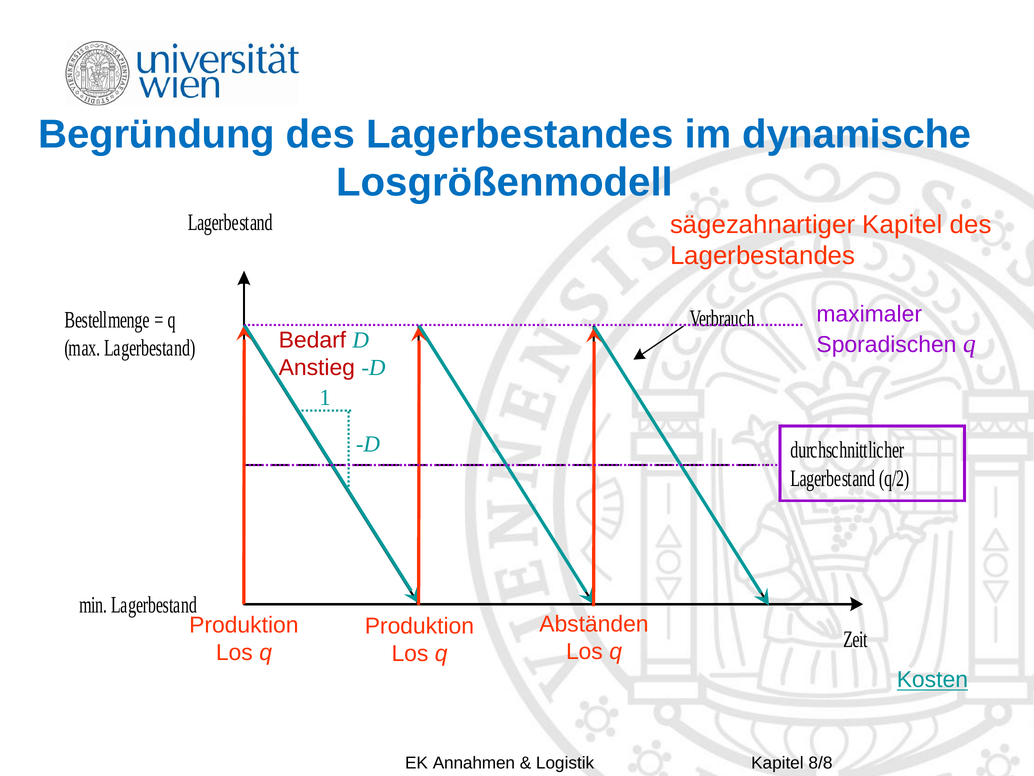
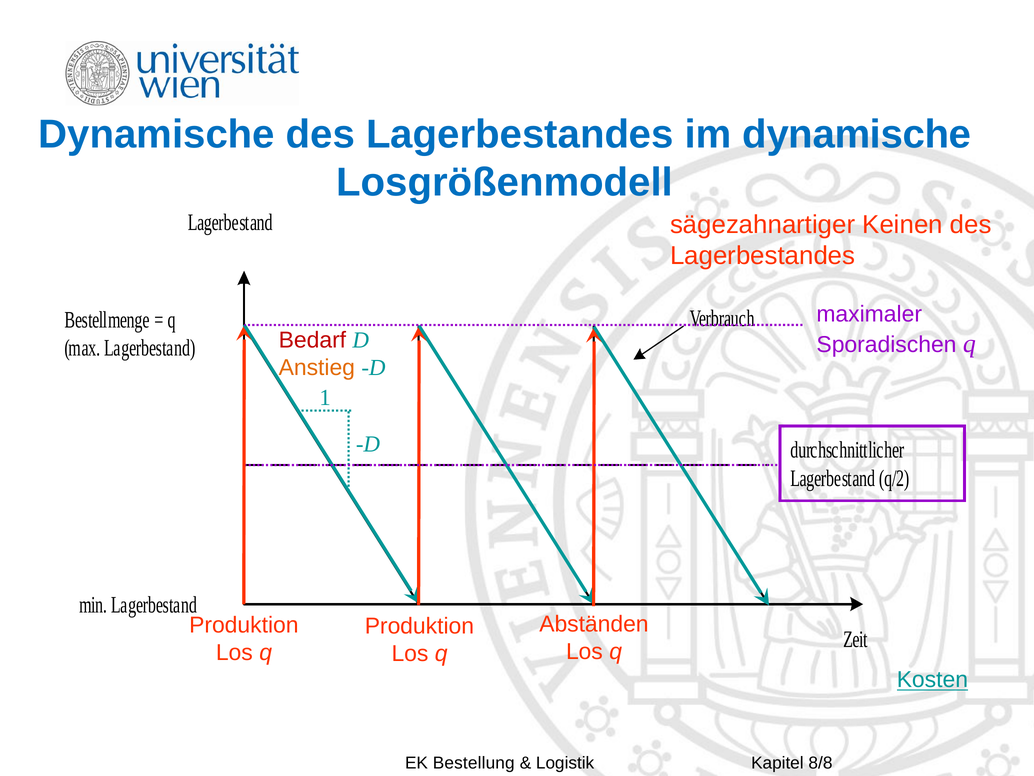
Begründung: Begründung -> Dynamische (157, 134)
sägezahnartiger Kapitel: Kapitel -> Keinen (903, 225)
Anstieg colour: red -> orange (317, 368)
Annahmen: Annahmen -> Bestellung (474, 763)
